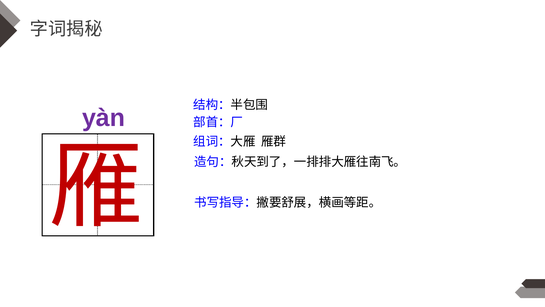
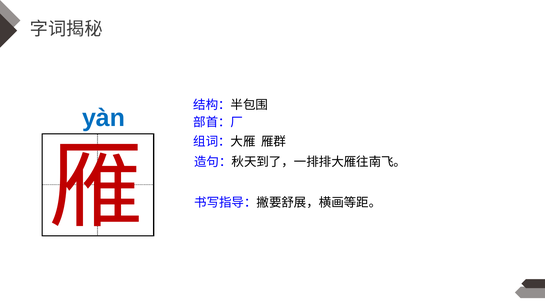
yàn colour: purple -> blue (104, 118)
